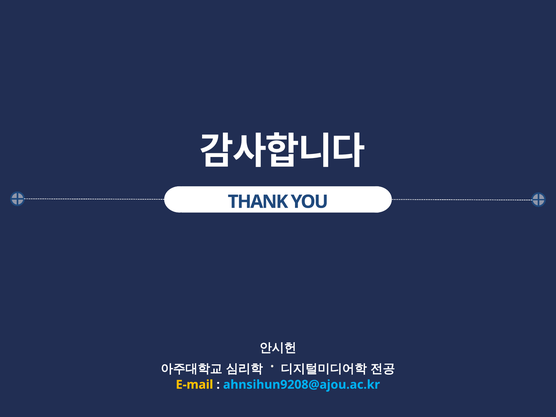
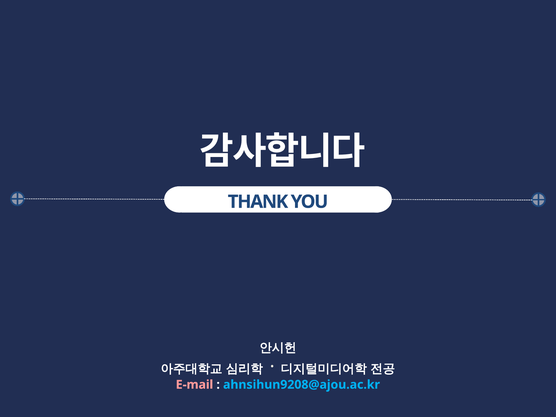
E-mail colour: yellow -> pink (194, 385)
